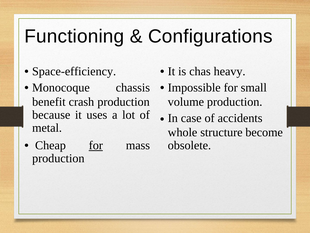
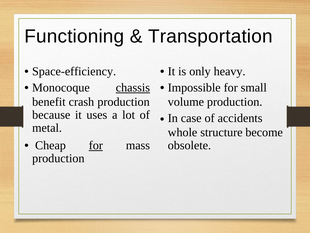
Configurations: Configurations -> Transportation (210, 36)
chas: chas -> only (200, 71)
chassis underline: none -> present (133, 87)
